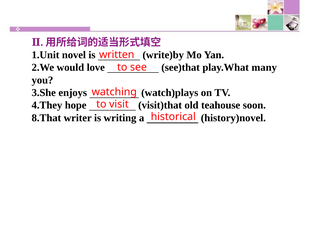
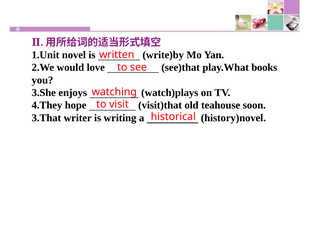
many: many -> books (264, 68)
8.That: 8.That -> 3.That (46, 118)
